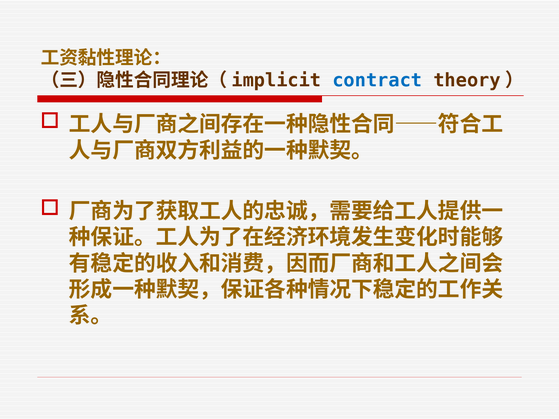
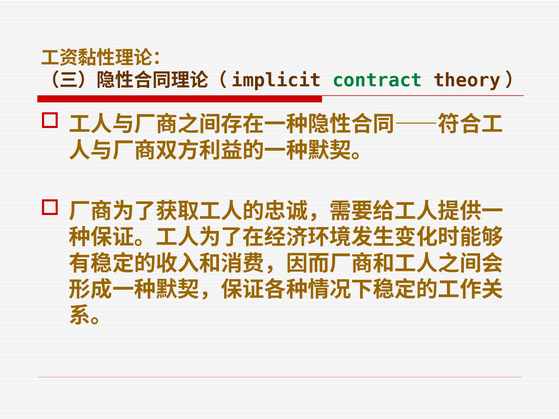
contract colour: blue -> green (377, 80)
